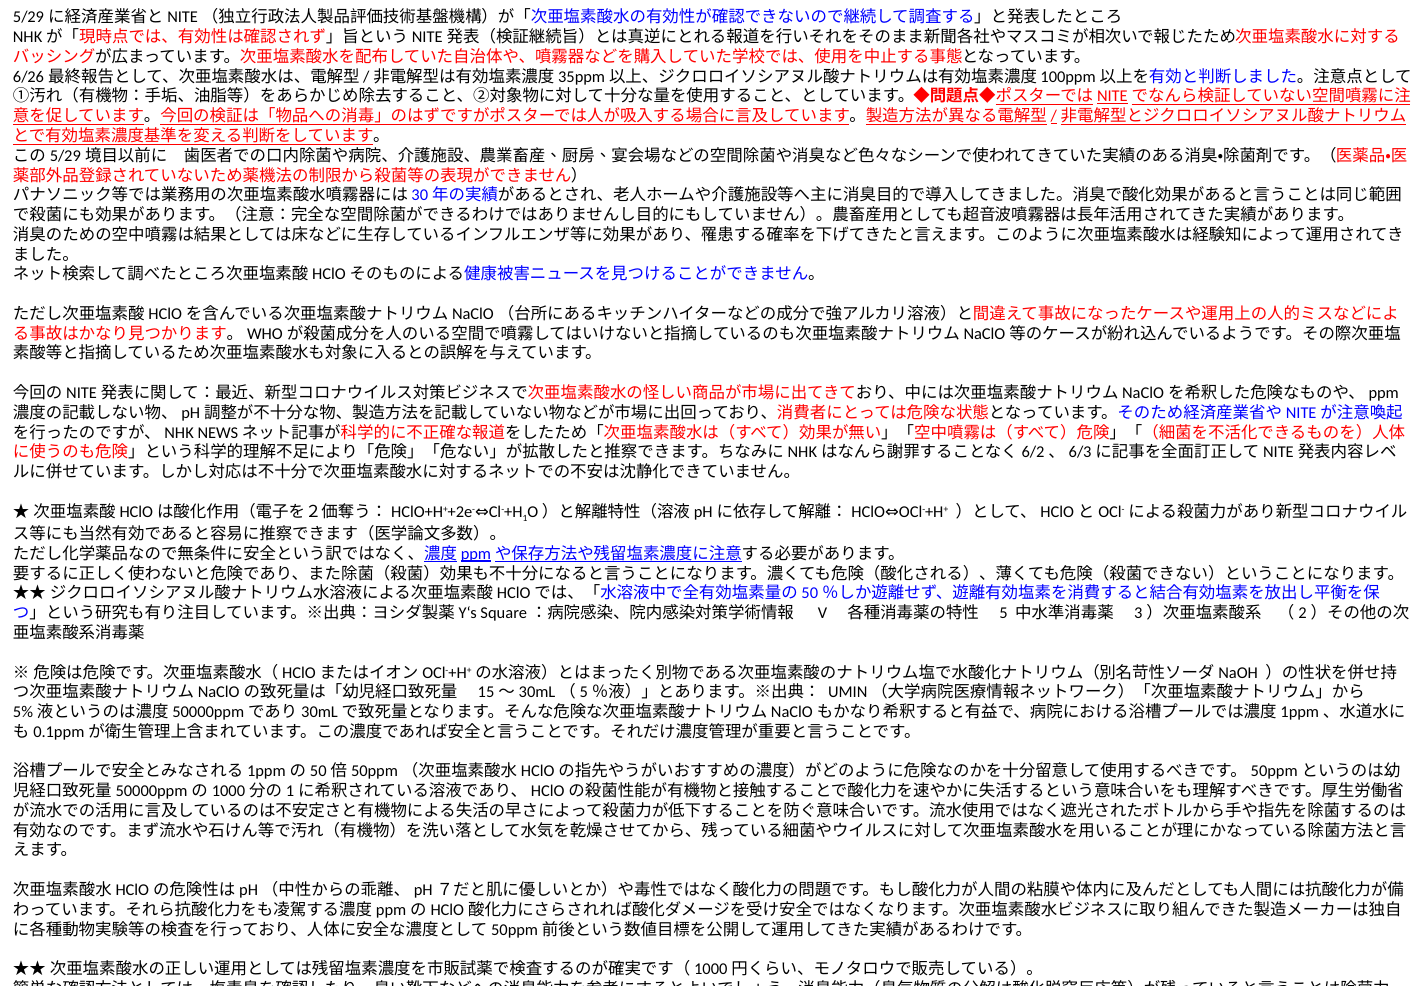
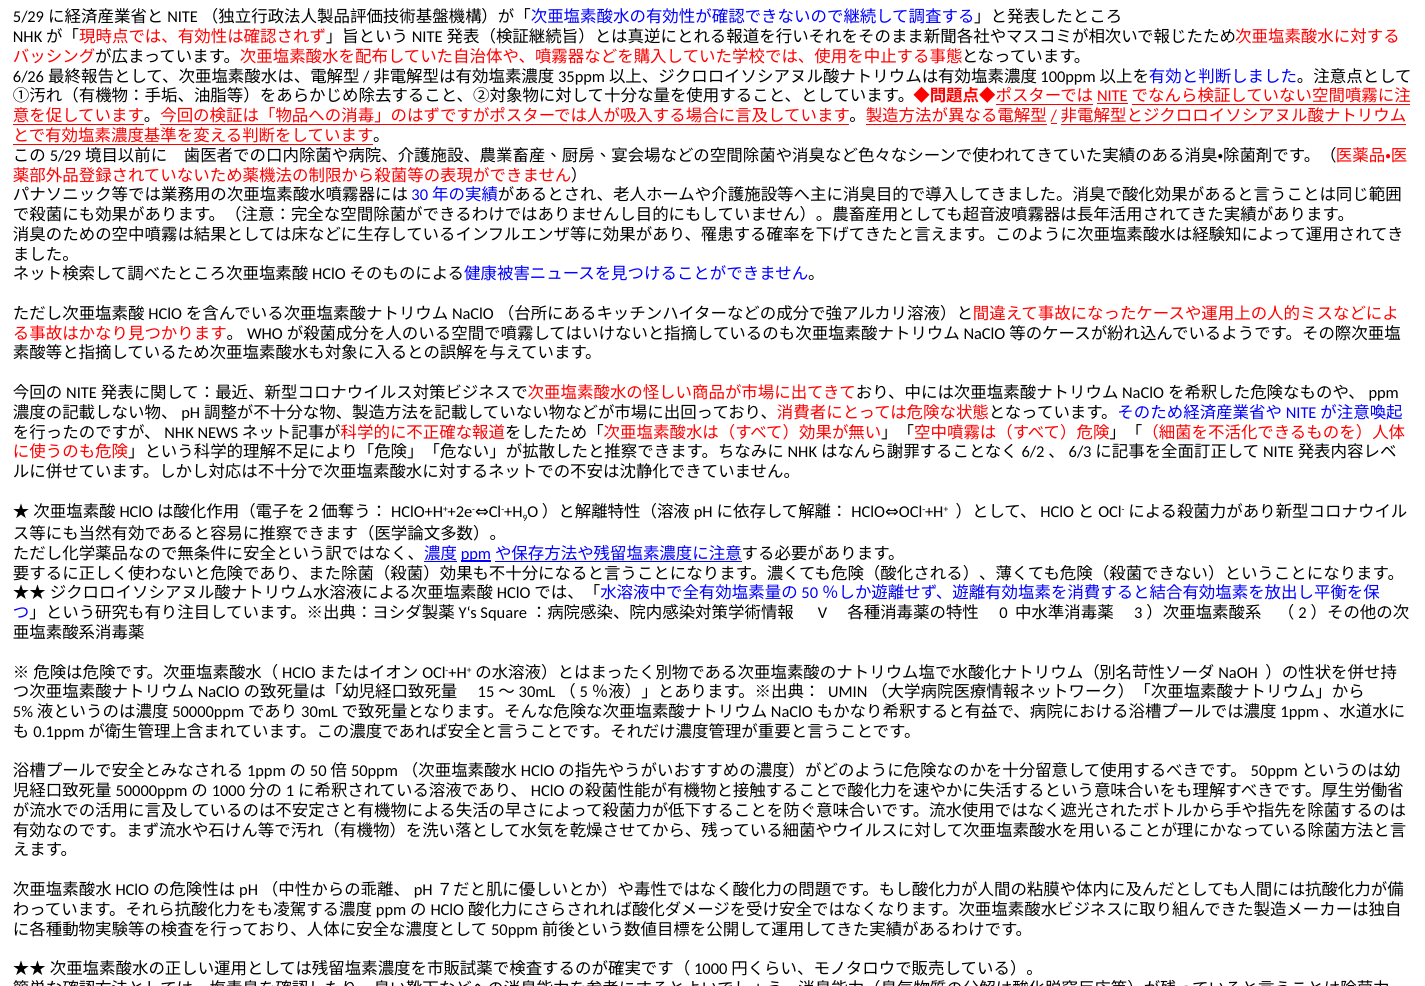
1: 1 -> 9 (525, 518)
5: 5 -> 0 (1003, 614)
